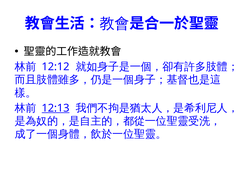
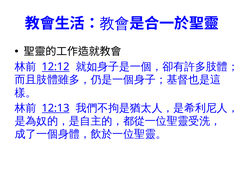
12:12 underline: none -> present (56, 67)
